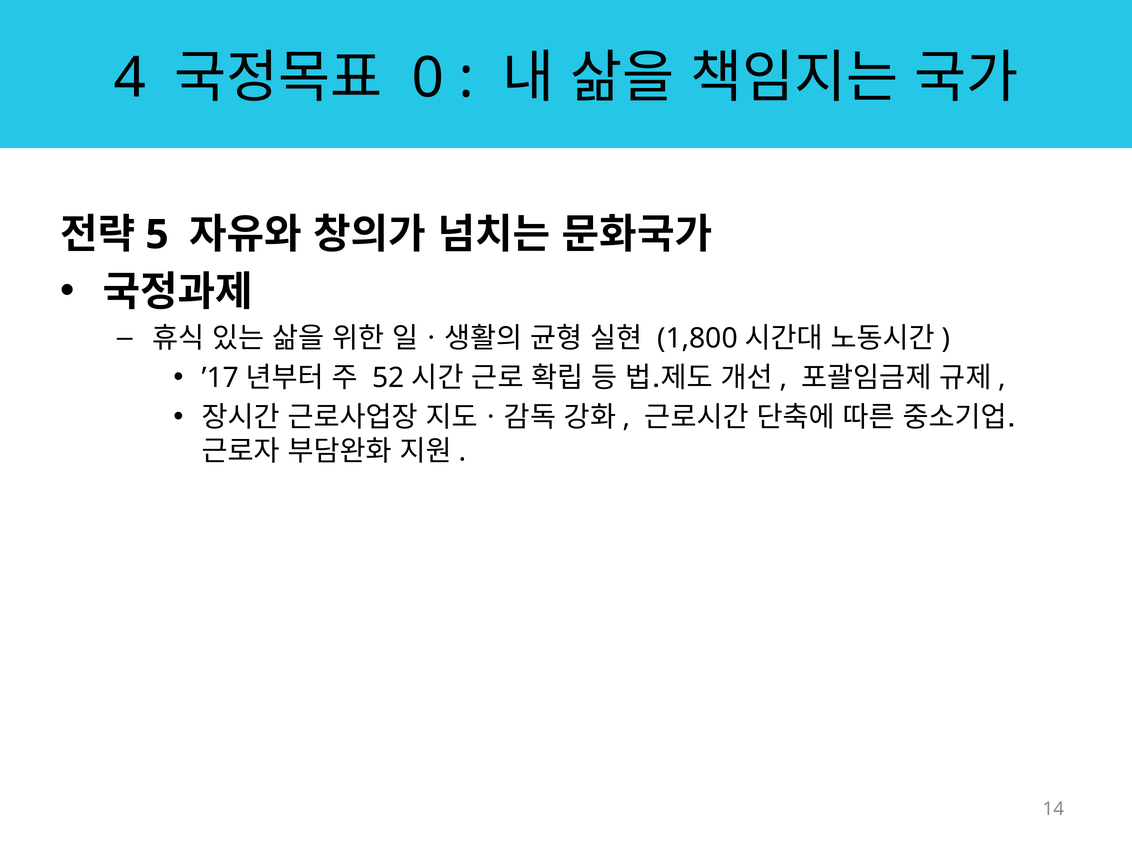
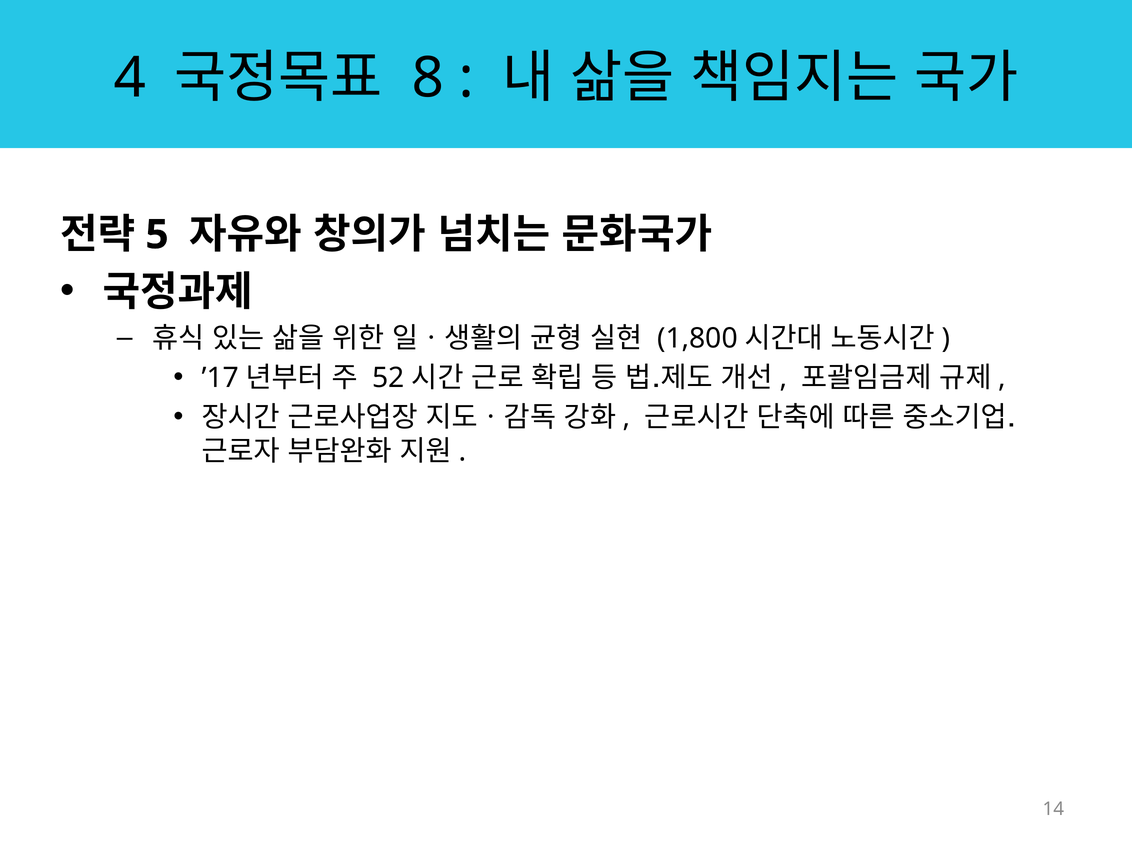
0: 0 -> 8 (428, 78)
